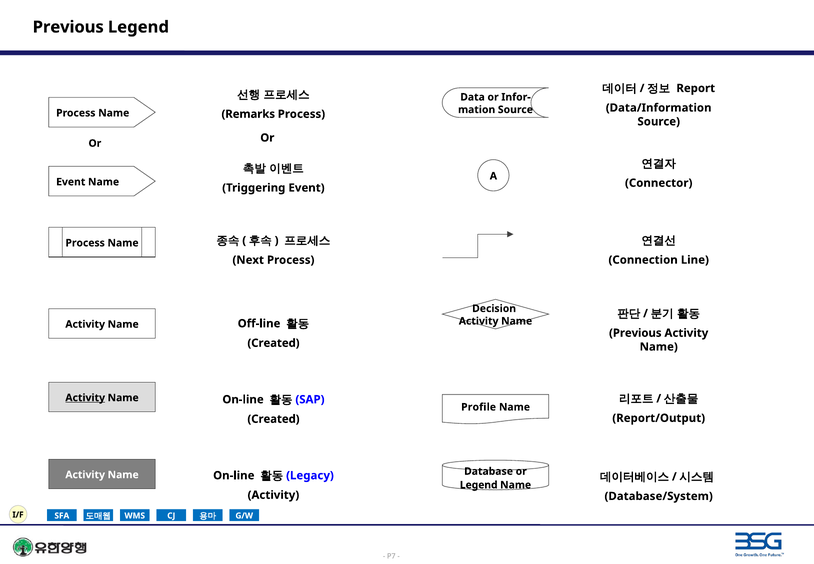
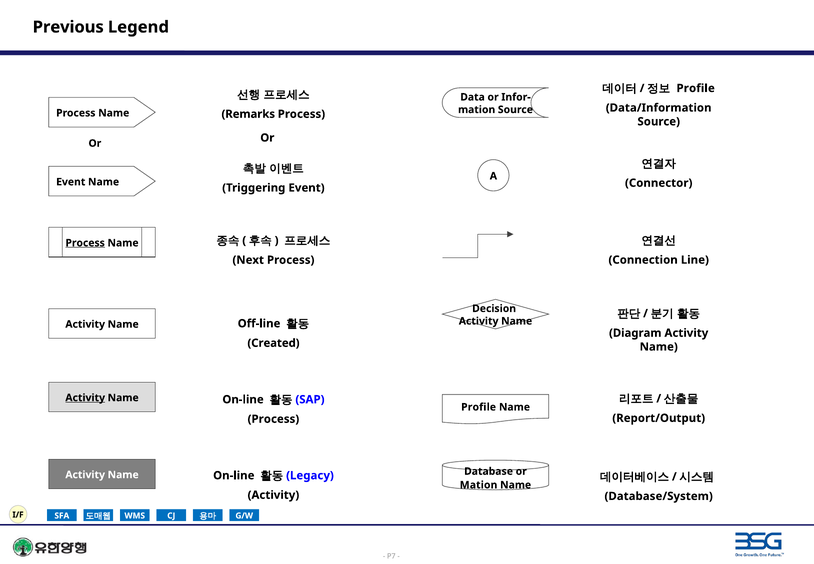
Report: Report -> Profile (696, 88)
Process underline: none -> present (85, 243)
Previous: Previous -> Diagram (635, 333)
Created: Created -> Process (273, 419)
Legend: Legend -> Mation (479, 485)
